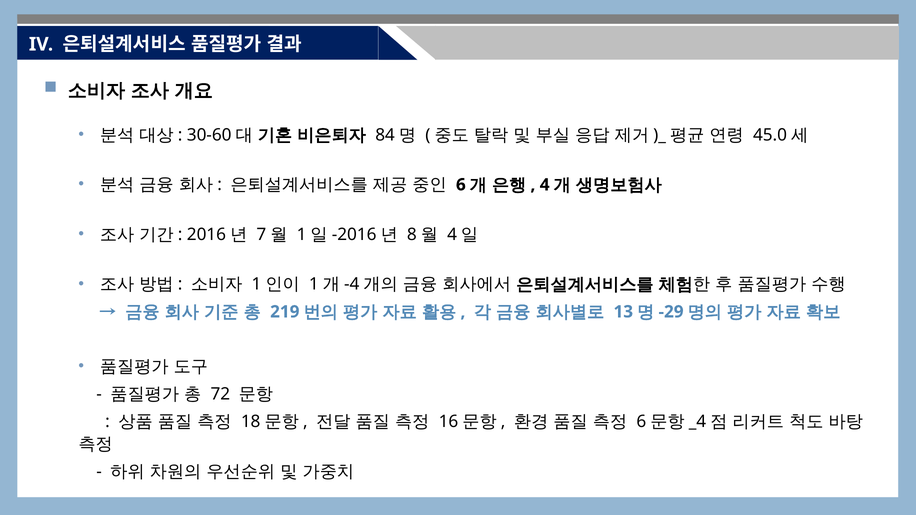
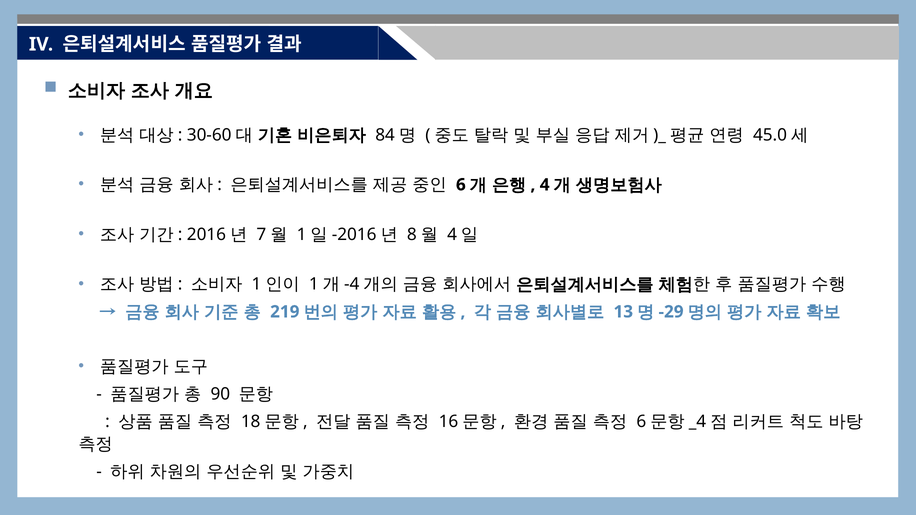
72: 72 -> 90 (220, 394)
